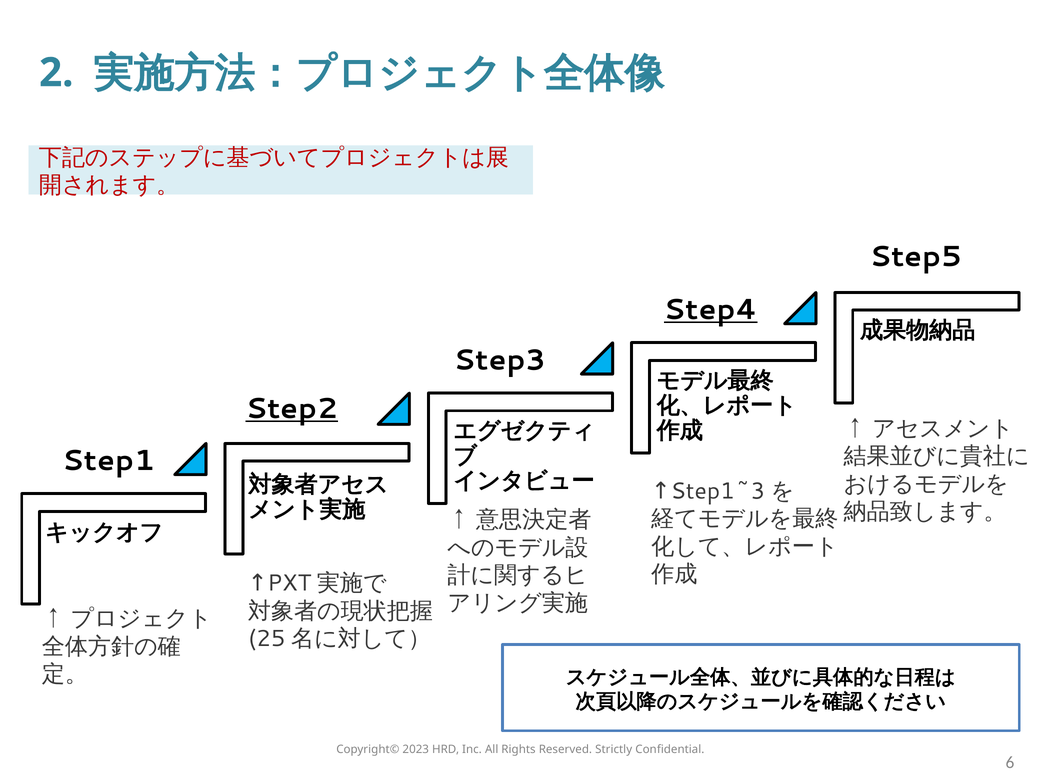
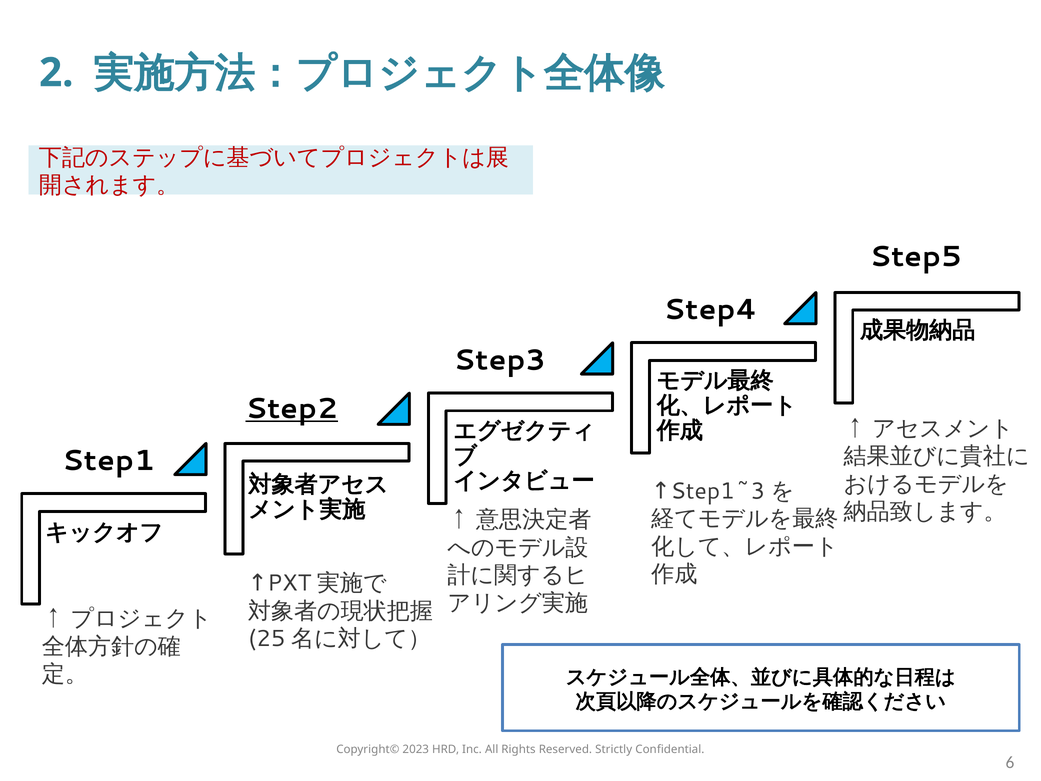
Step4 underline: present -> none (711, 310)
